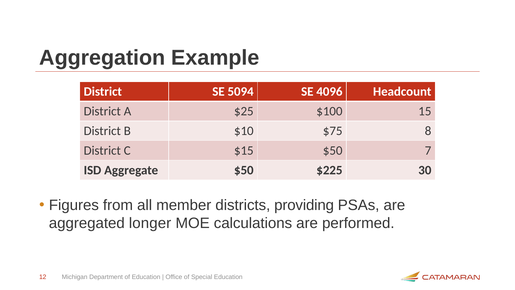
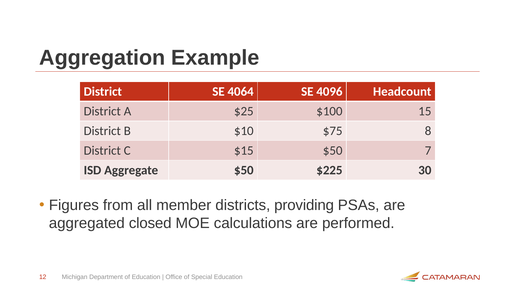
5094: 5094 -> 4064 (241, 92)
longer: longer -> closed (150, 223)
